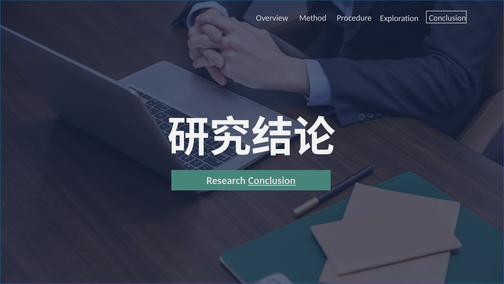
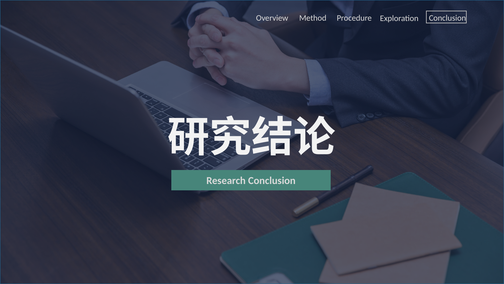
Conclusion underline: present -> none (272, 180)
